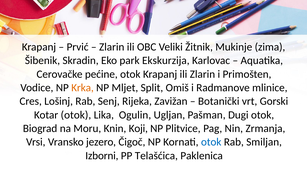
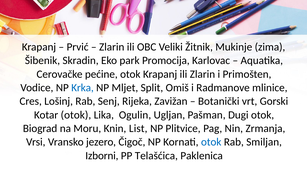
Ekskurzija: Ekskurzija -> Promocija (166, 60)
Krka colour: orange -> blue (83, 88)
Koji: Koji -> List (138, 128)
